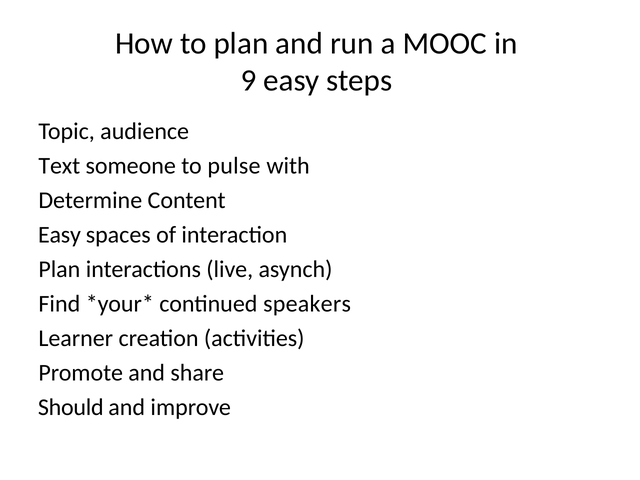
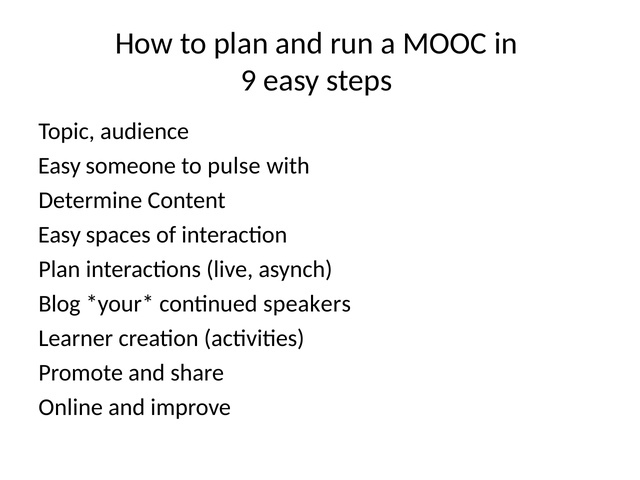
Text: Text -> Easy (59, 166)
Find: Find -> Blog (59, 304)
Should: Should -> Online (71, 407)
